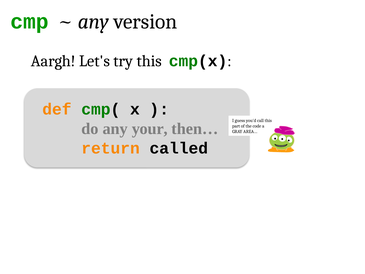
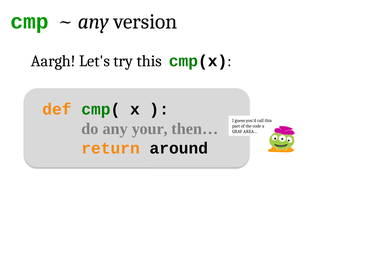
called: called -> around (179, 148)
